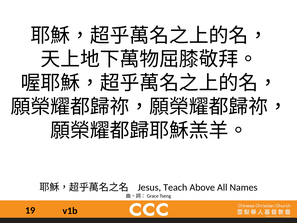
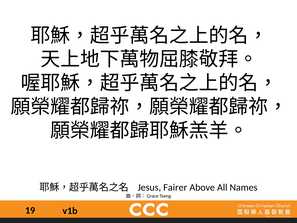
Teach: Teach -> Fairer (175, 187)
